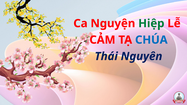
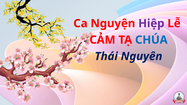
Hiệp colour: green -> purple (151, 23)
